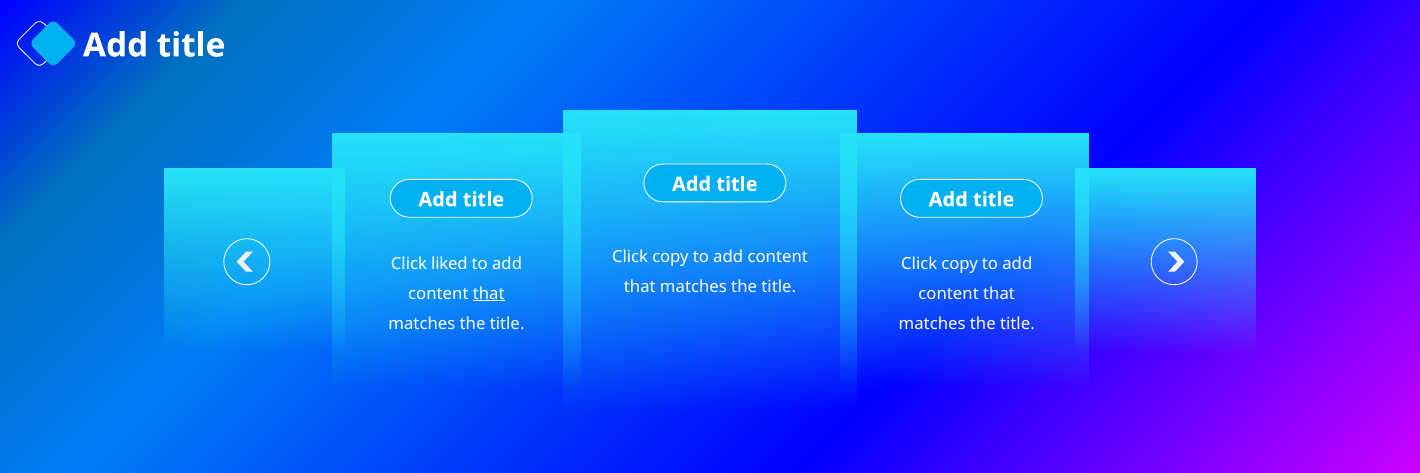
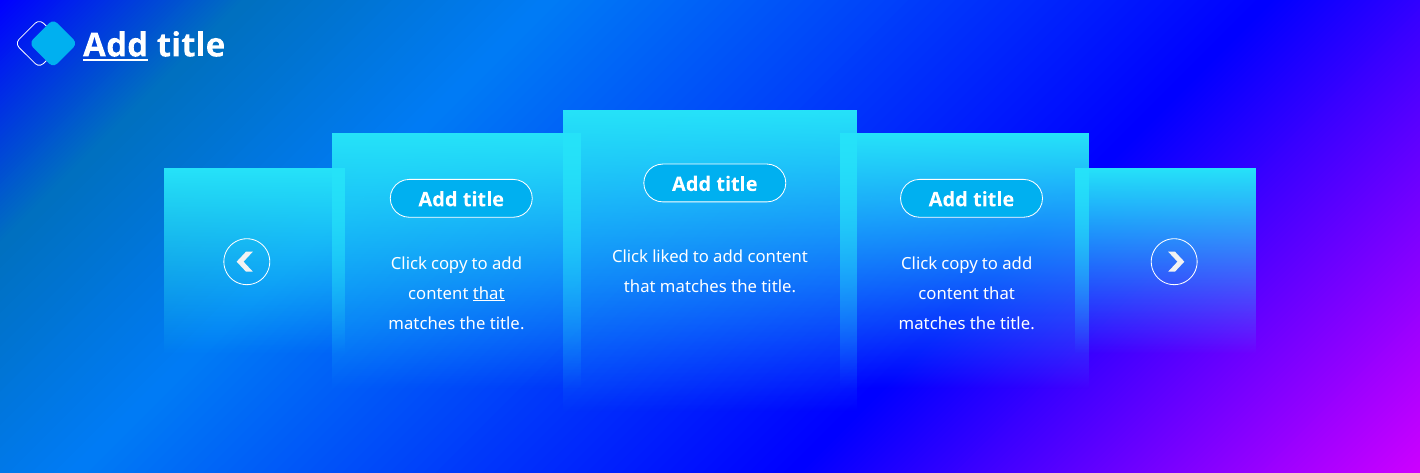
Add underline: none -> present (116, 45)
copy: copy -> liked (671, 257)
liked: liked -> copy (449, 264)
